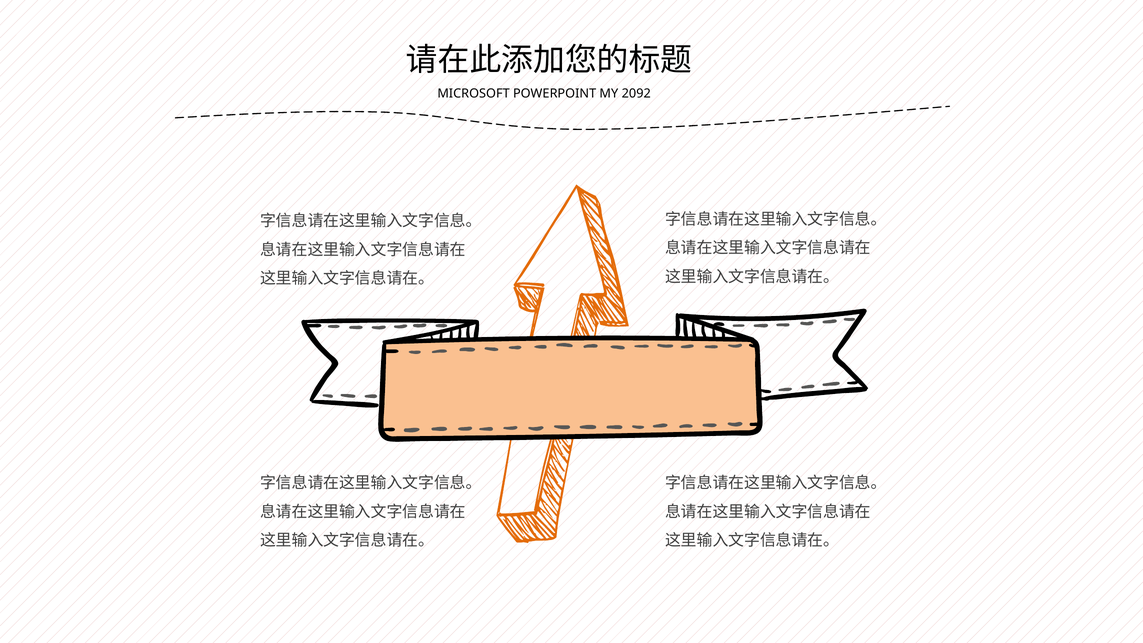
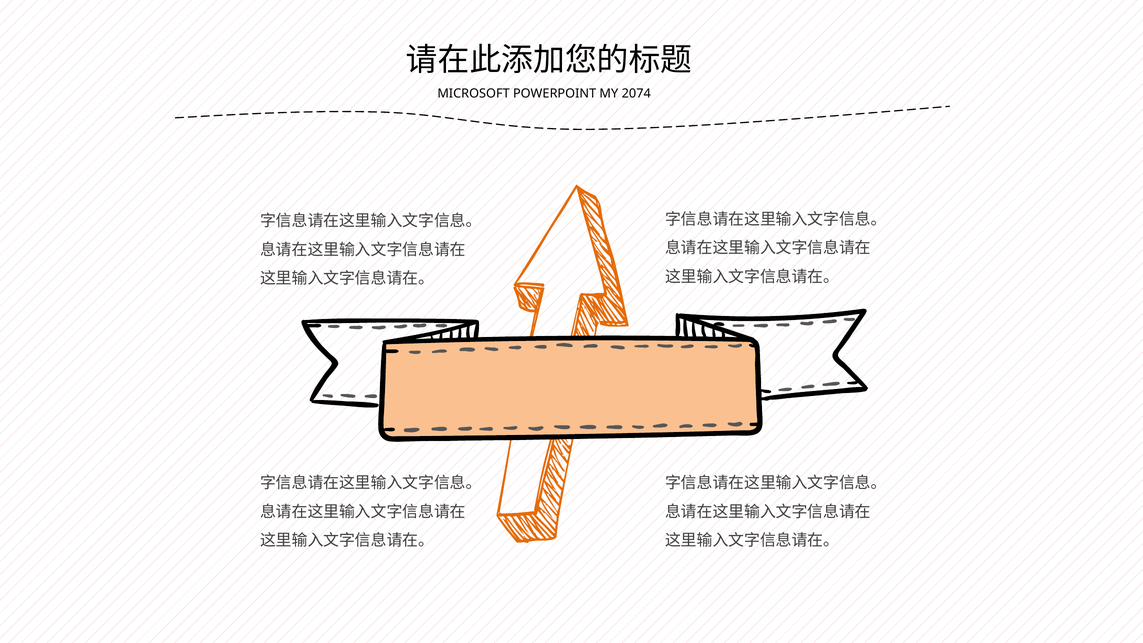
2092: 2092 -> 2074 (636, 93)
